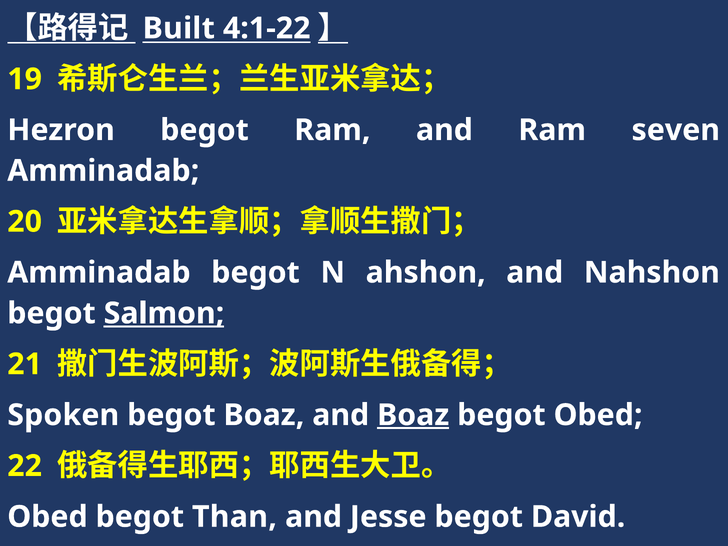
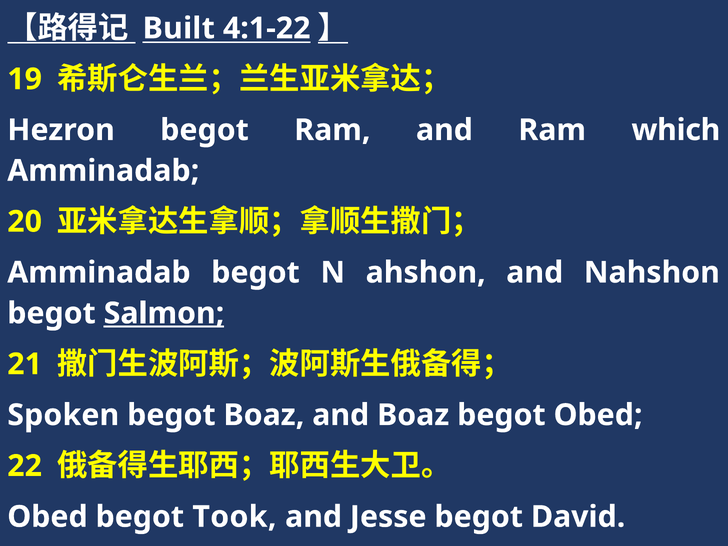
seven: seven -> which (676, 130)
Boaz underline: present -> none (413, 415)
Than: Than -> Took (234, 517)
